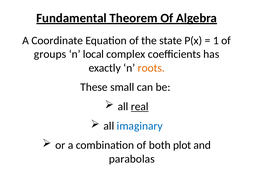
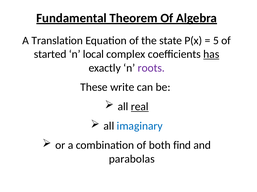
Coordinate: Coordinate -> Translation (57, 41)
1: 1 -> 5 (216, 41)
groups: groups -> started (50, 54)
has underline: none -> present (211, 54)
roots colour: orange -> purple (151, 68)
small: small -> write (122, 88)
plot: plot -> find (182, 146)
